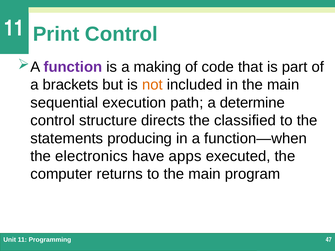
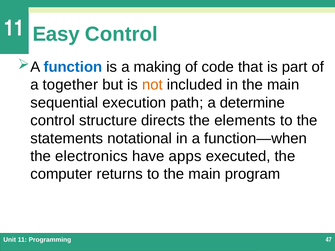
Print: Print -> Easy (56, 34)
function colour: purple -> blue (73, 67)
brackets: brackets -> together (70, 85)
classified: classified -> elements (245, 121)
producing: producing -> notational (140, 139)
